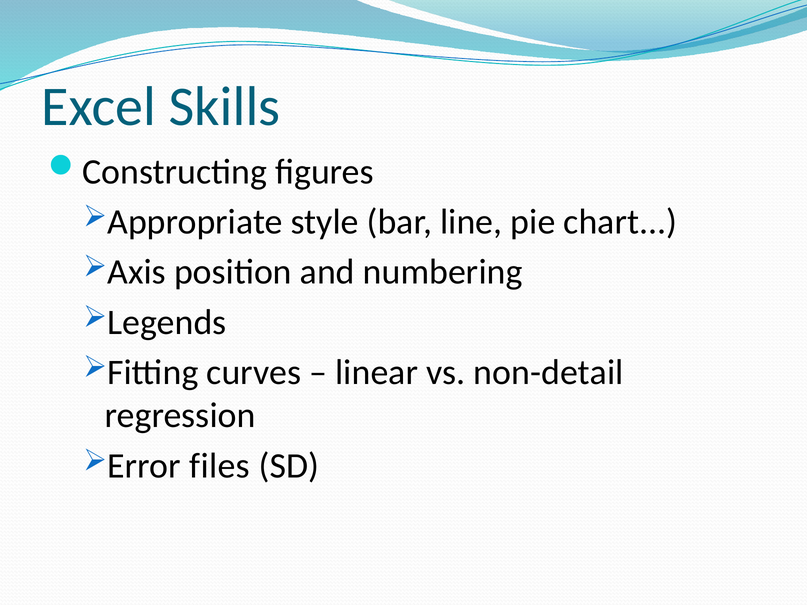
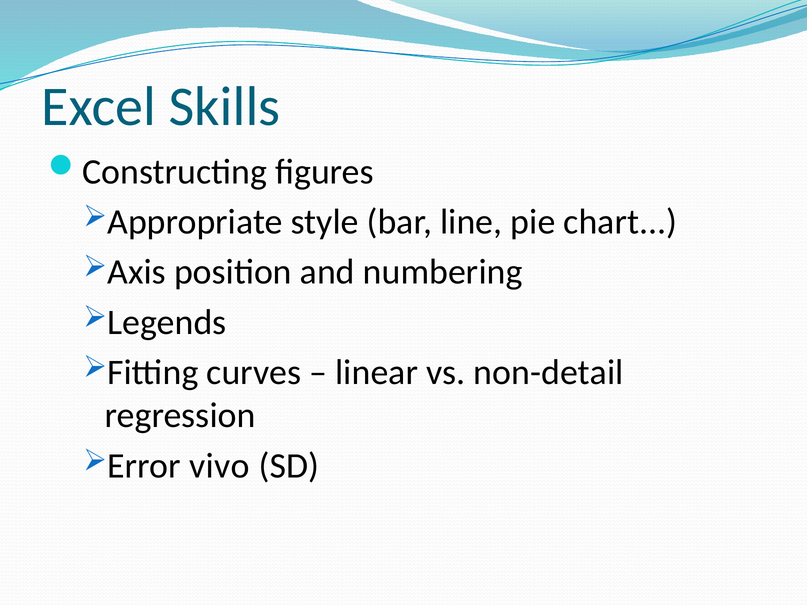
files: files -> vivo (220, 466)
